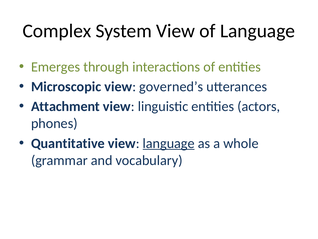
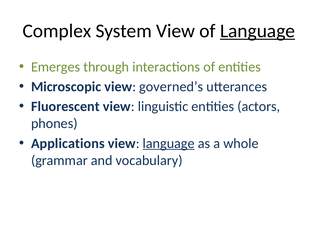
Language underline: none -> present (258, 31)
Attachment: Attachment -> Fluorescent (65, 106)
Quantitative: Quantitative -> Applications (68, 143)
